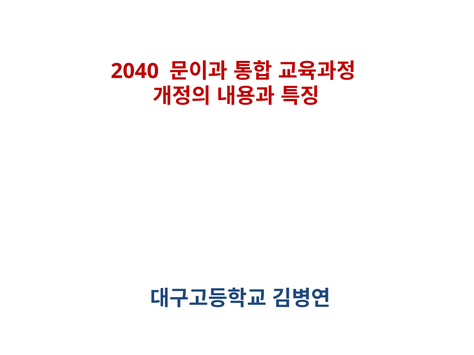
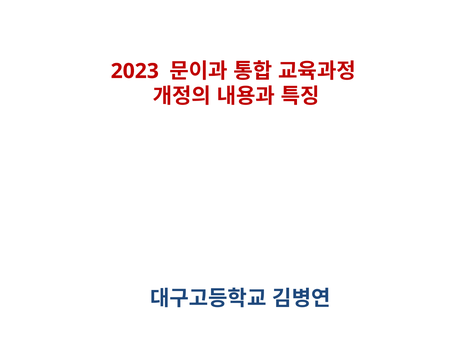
2040: 2040 -> 2023 (135, 71)
